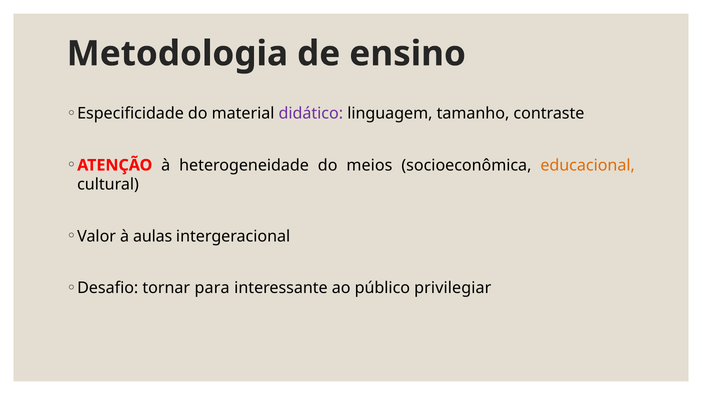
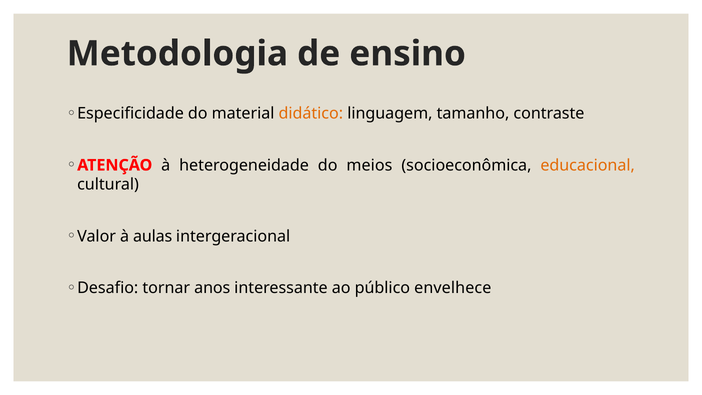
didático colour: purple -> orange (311, 113)
para: para -> anos (212, 288)
privilegiar: privilegiar -> envelhece (453, 288)
